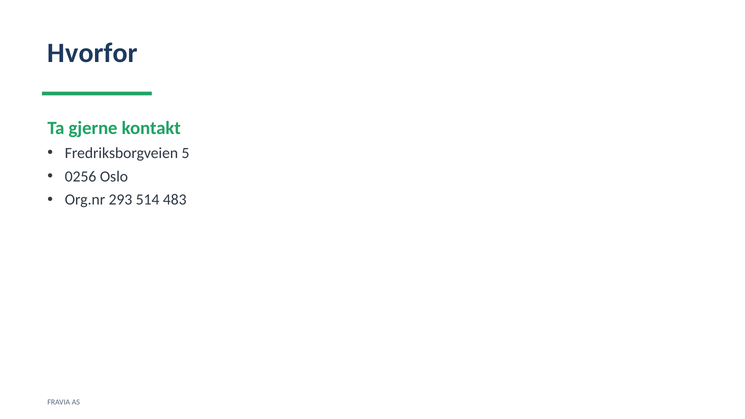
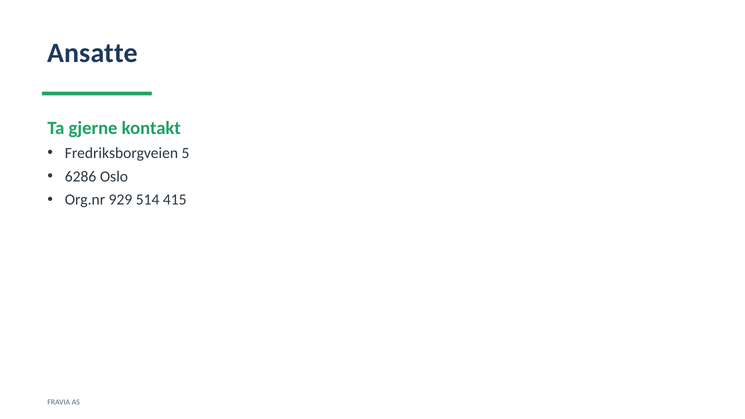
Hvorfor: Hvorfor -> Ansatte (93, 53)
0256: 0256 -> 6286 (81, 176)
293: 293 -> 929 (120, 200)
483: 483 -> 415 (175, 200)
